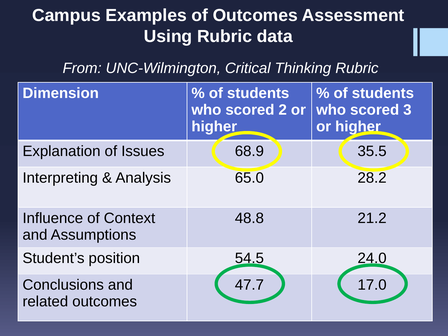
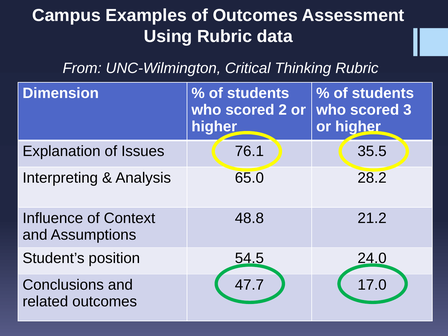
68.9: 68.9 -> 76.1 (249, 151)
